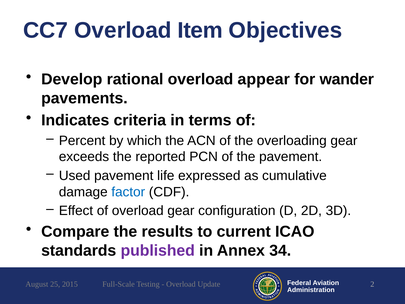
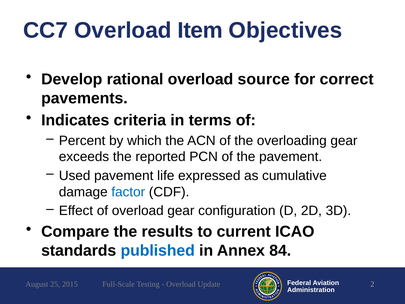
appear: appear -> source (264, 79)
wander: wander -> correct (347, 79)
published colour: purple -> blue (158, 250)
34: 34 -> 84 (280, 250)
